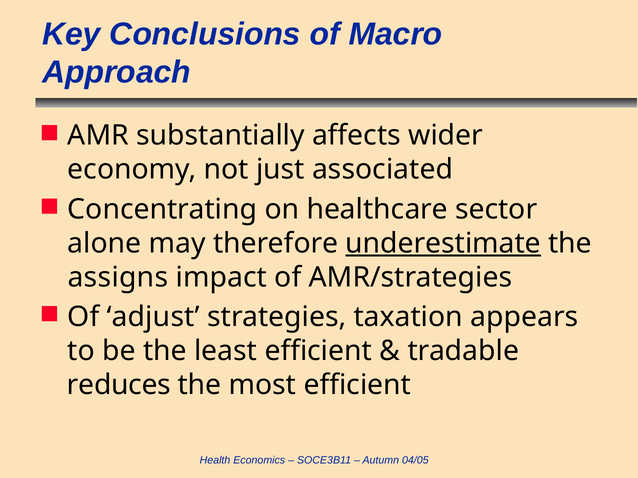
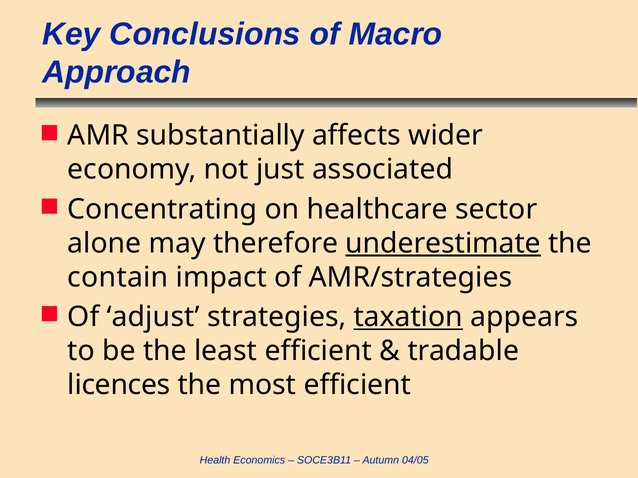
assigns: assigns -> contain (118, 278)
taxation underline: none -> present (408, 317)
reduces: reduces -> licences (119, 385)
